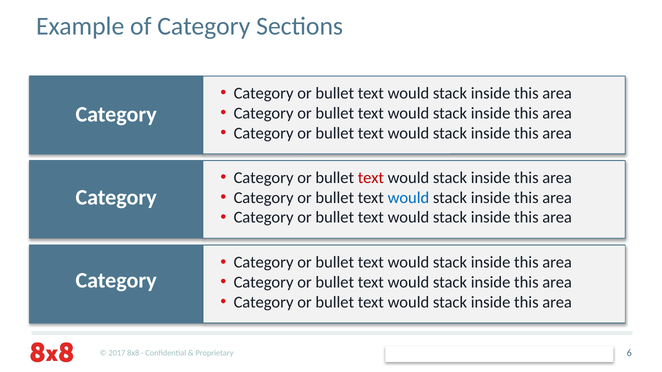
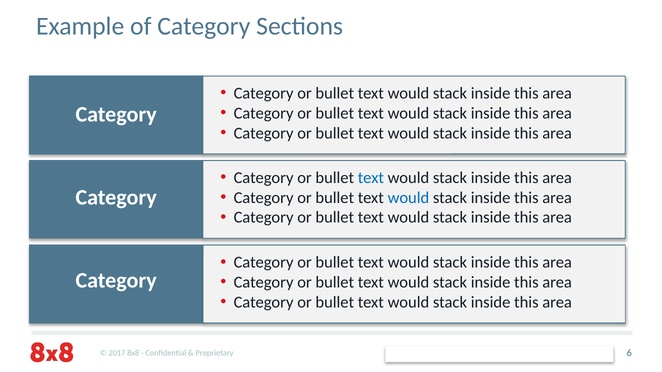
text colour: red -> blue (371, 178)
